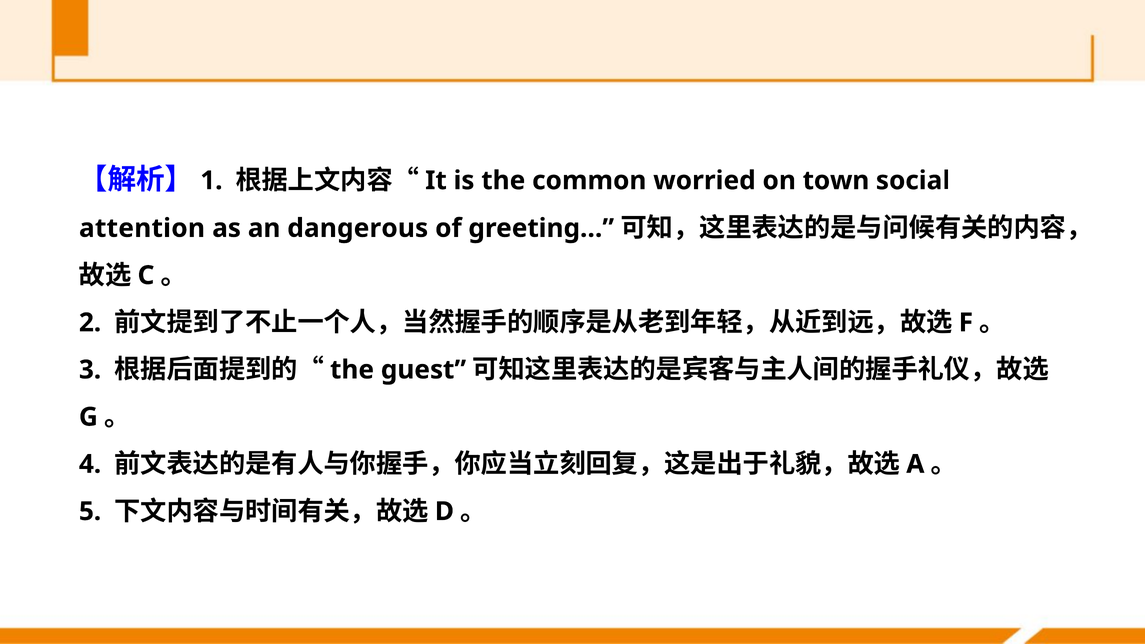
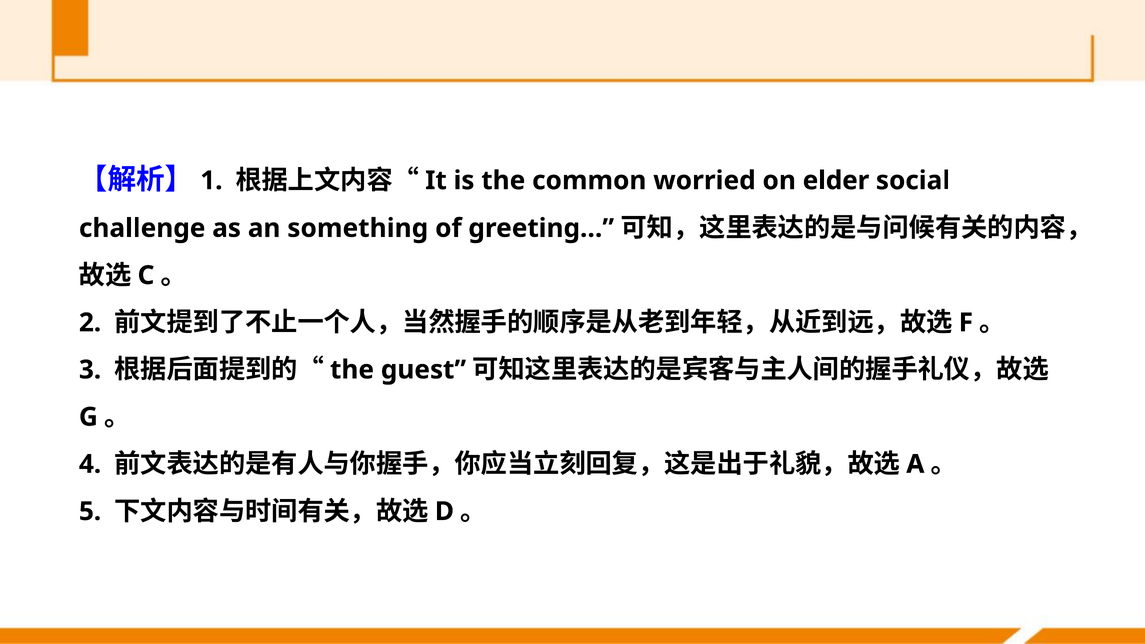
town: town -> elder (836, 181)
attention: attention -> challenge (142, 228)
dangerous: dangerous -> something (358, 228)
